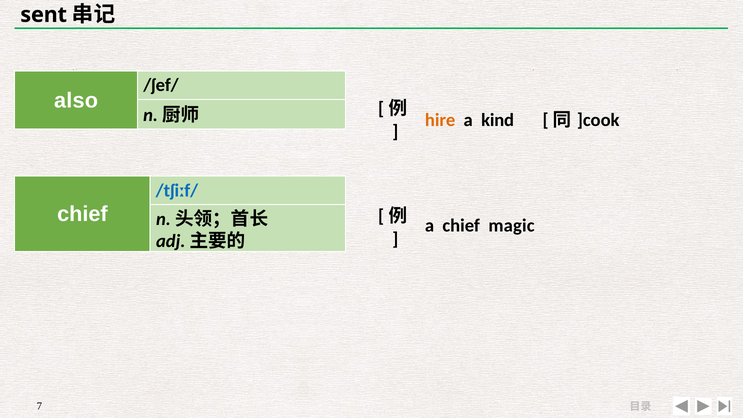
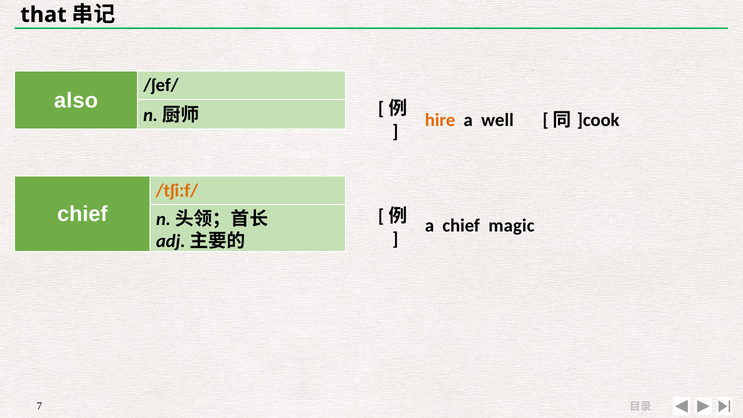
sent: sent -> that (43, 15)
kind: kind -> well (497, 120)
/tʃiːf/ colour: blue -> orange (177, 190)
